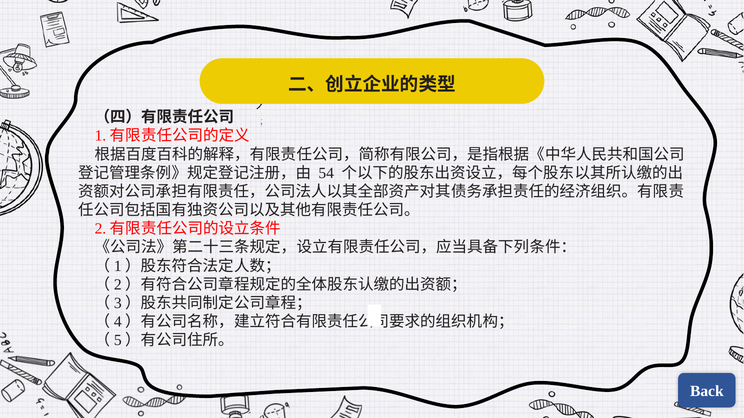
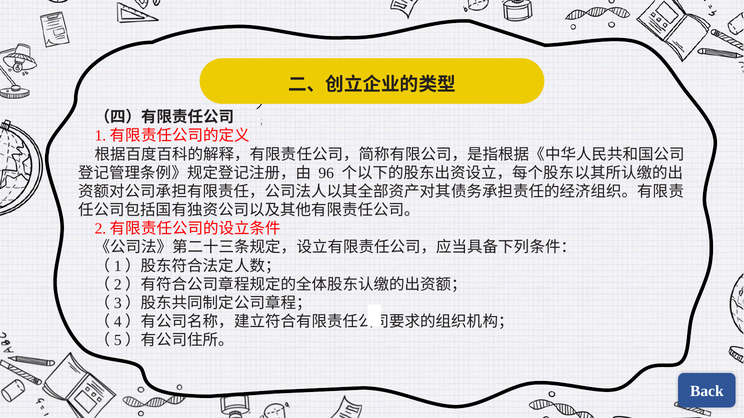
54: 54 -> 96 (326, 173)
